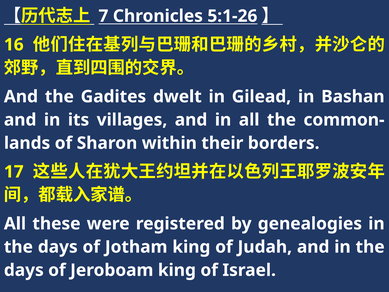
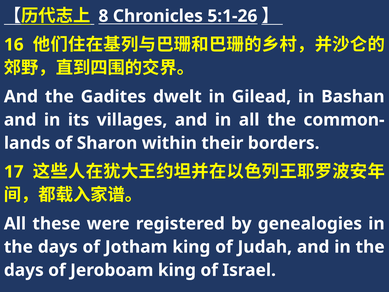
7: 7 -> 8 (103, 16)
